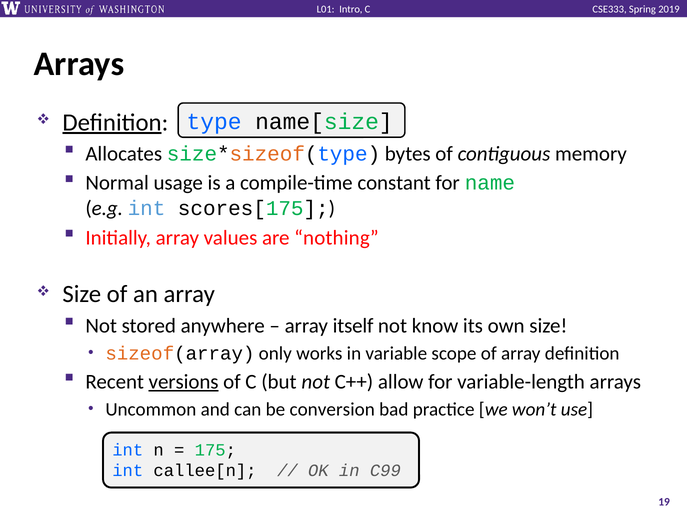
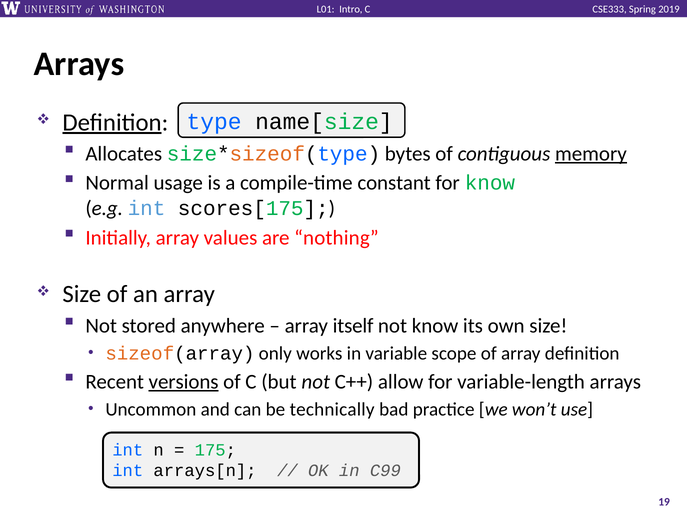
memory underline: none -> present (591, 154)
for name: name -> know (490, 183)
conversion: conversion -> technically (332, 410)
callee[n: callee[n -> arrays[n (205, 471)
